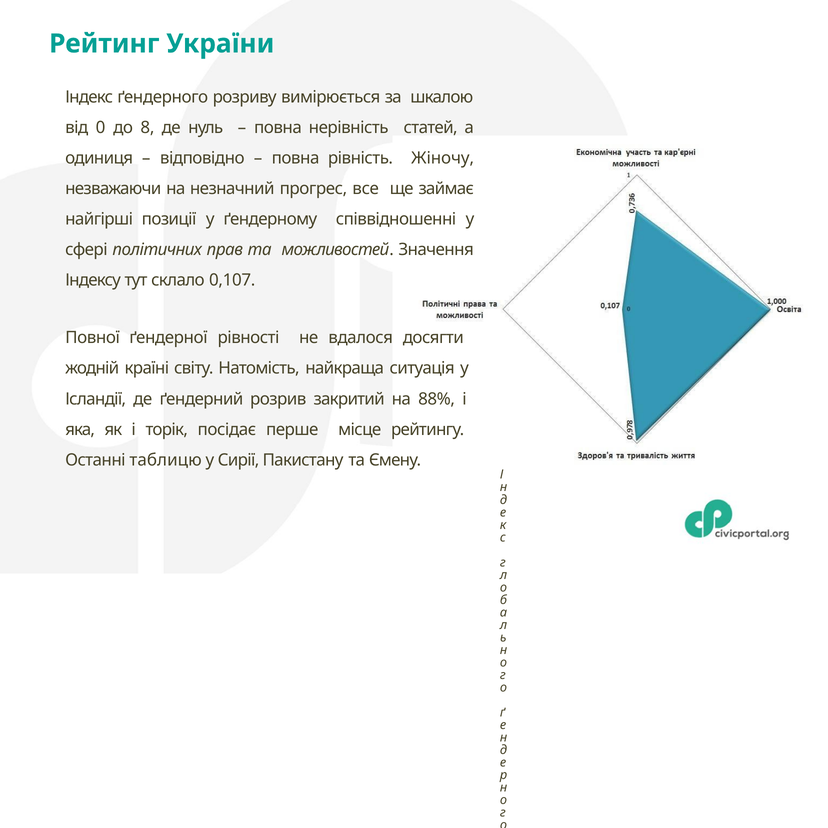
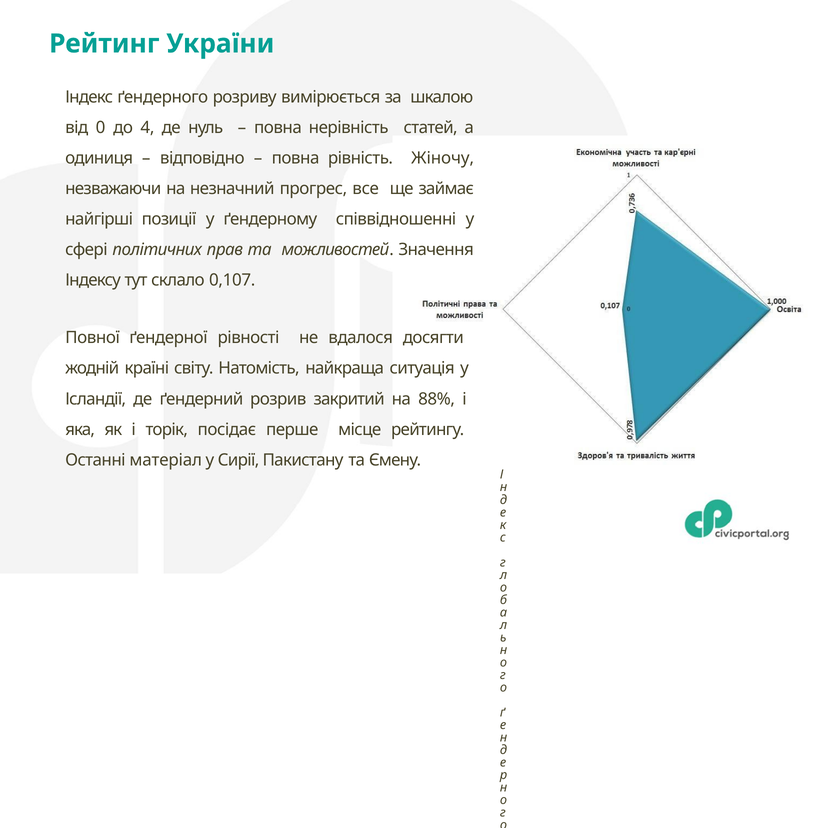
8: 8 -> 4 (147, 128)
таблицю: таблицю -> матеріал (166, 460)
